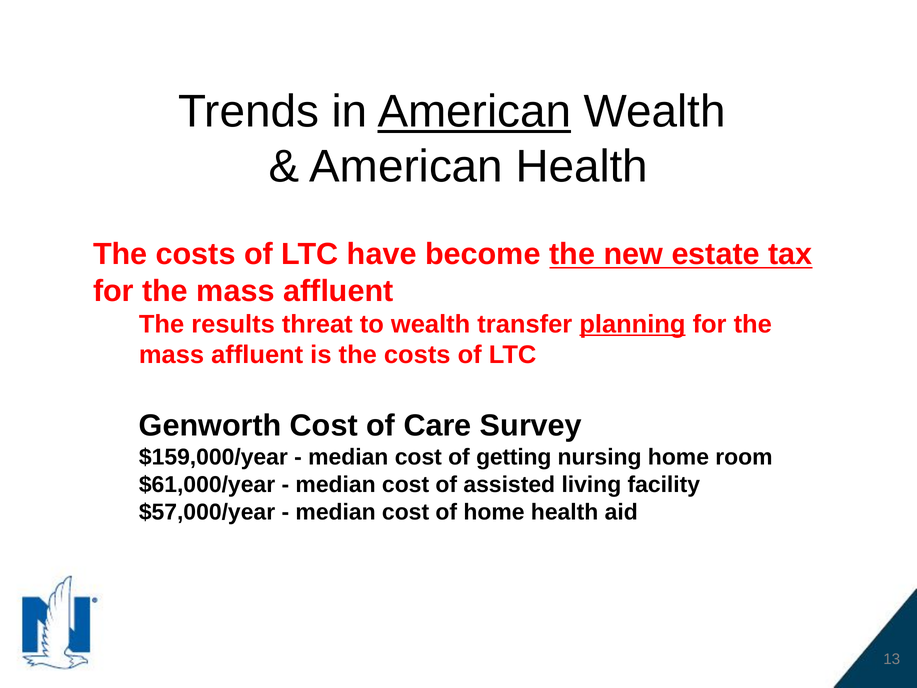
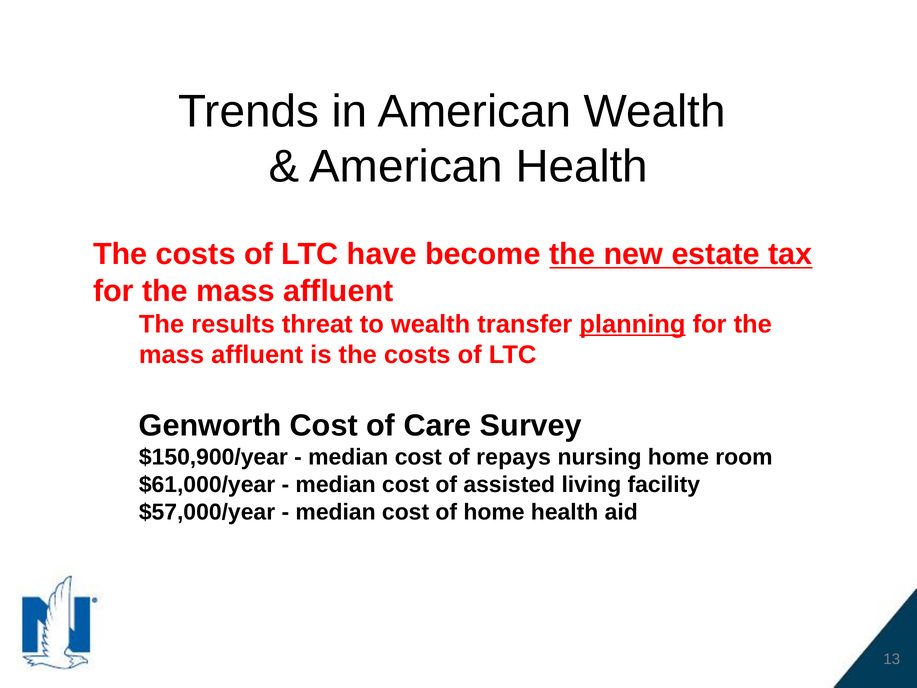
American underline: present -> none (474, 112)
$159,000/year: $159,000/year -> $150,900/year (213, 457)
getting: getting -> repays (514, 457)
